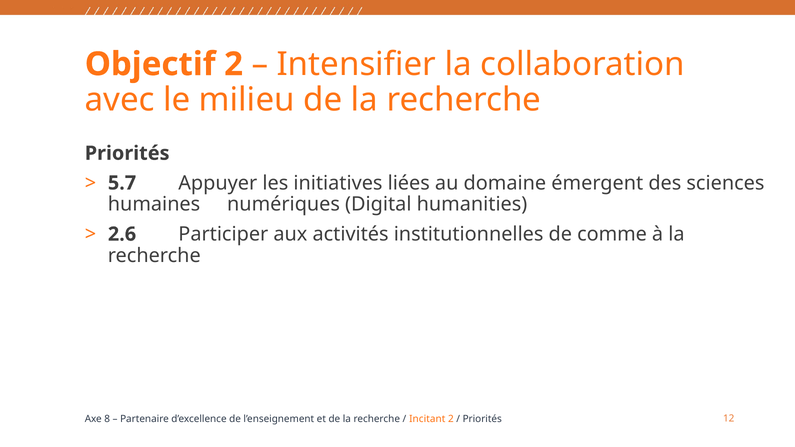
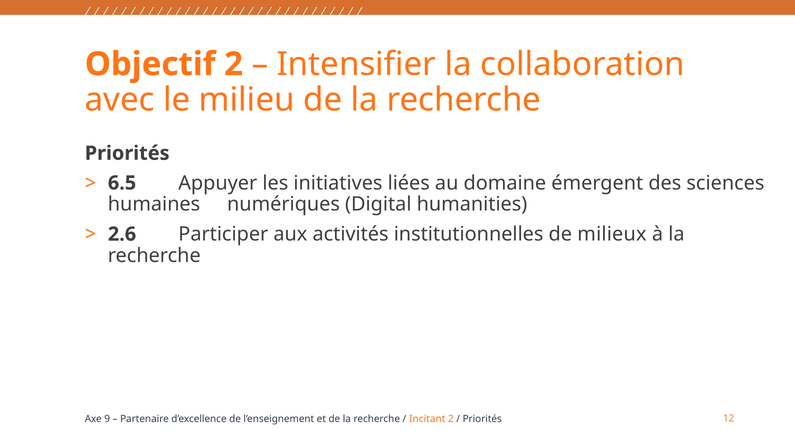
5.7: 5.7 -> 6.5 (122, 183)
comme: comme -> milieux (612, 234)
8: 8 -> 9 (107, 419)
